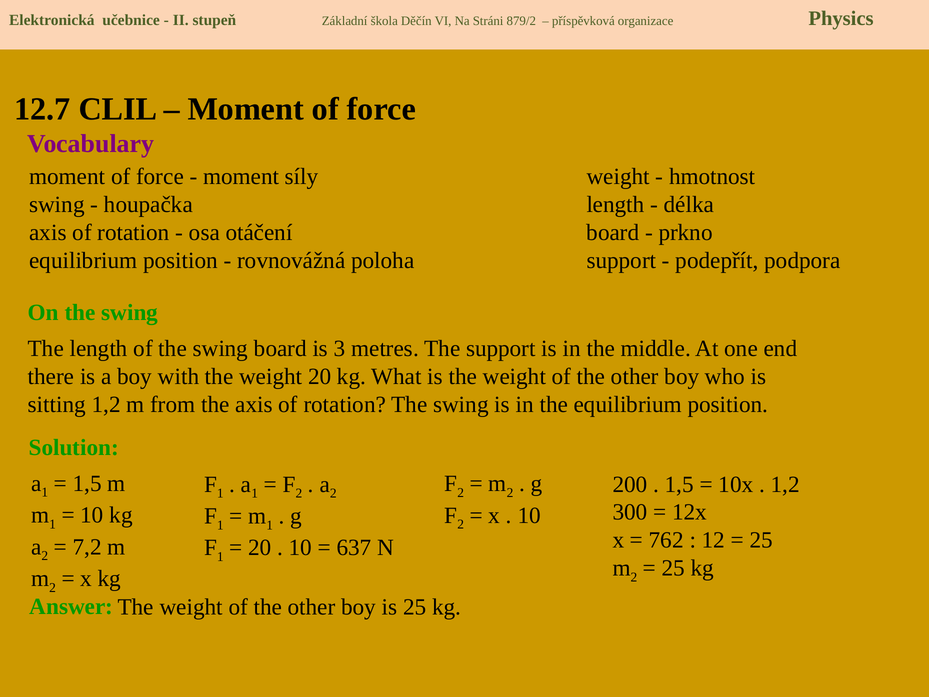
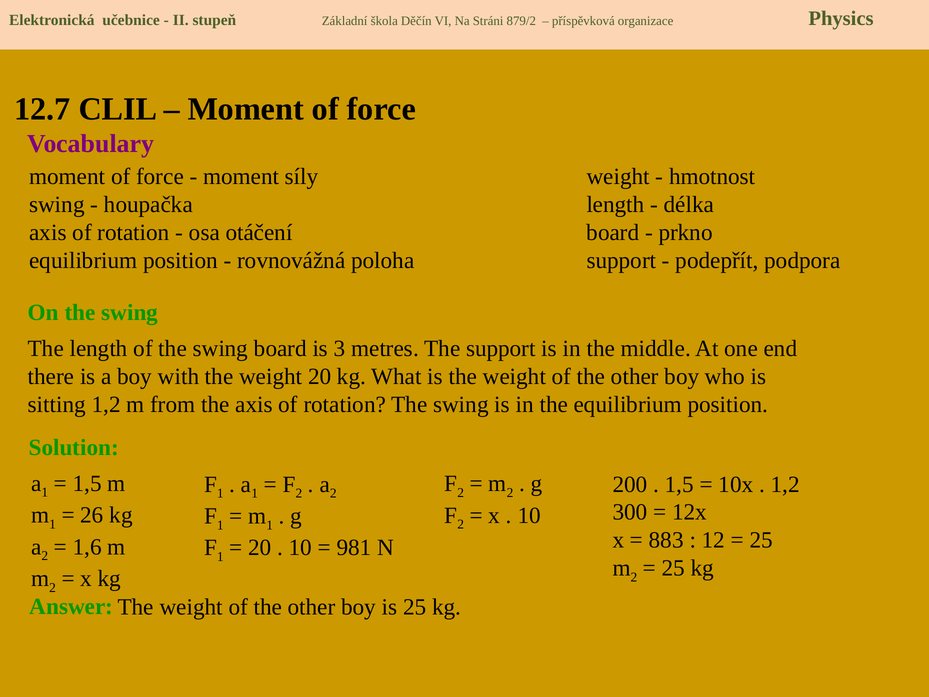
10: 10 -> 26 (92, 515)
762: 762 -> 883 (666, 540)
7,2: 7,2 -> 1,6 (87, 547)
637: 637 -> 981 (354, 548)
